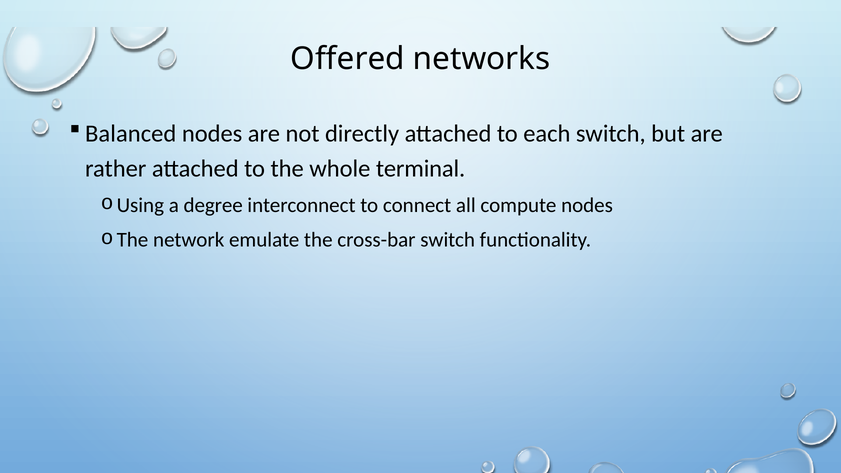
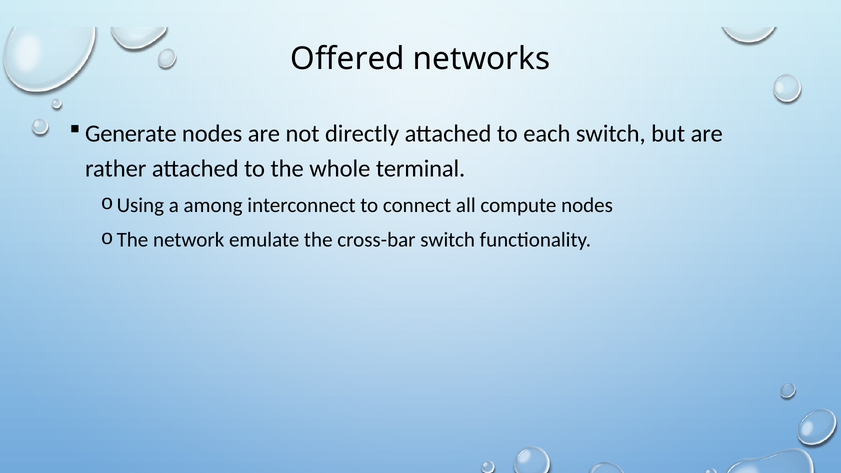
Balanced: Balanced -> Generate (131, 134)
degree: degree -> among (213, 205)
